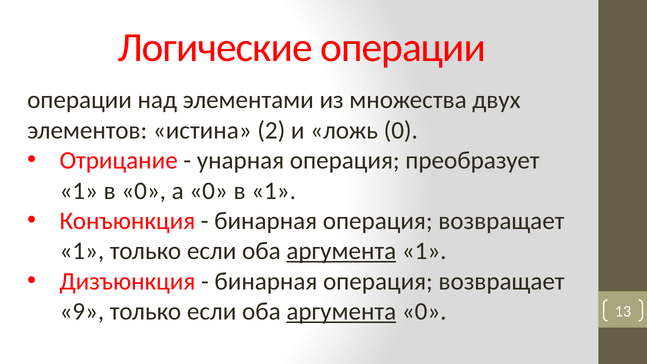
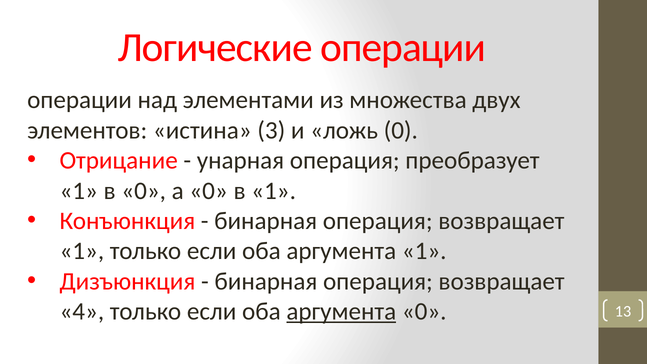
2: 2 -> 3 (271, 130)
аргумента underline: present -> none (341, 251)
9: 9 -> 4 (82, 312)
